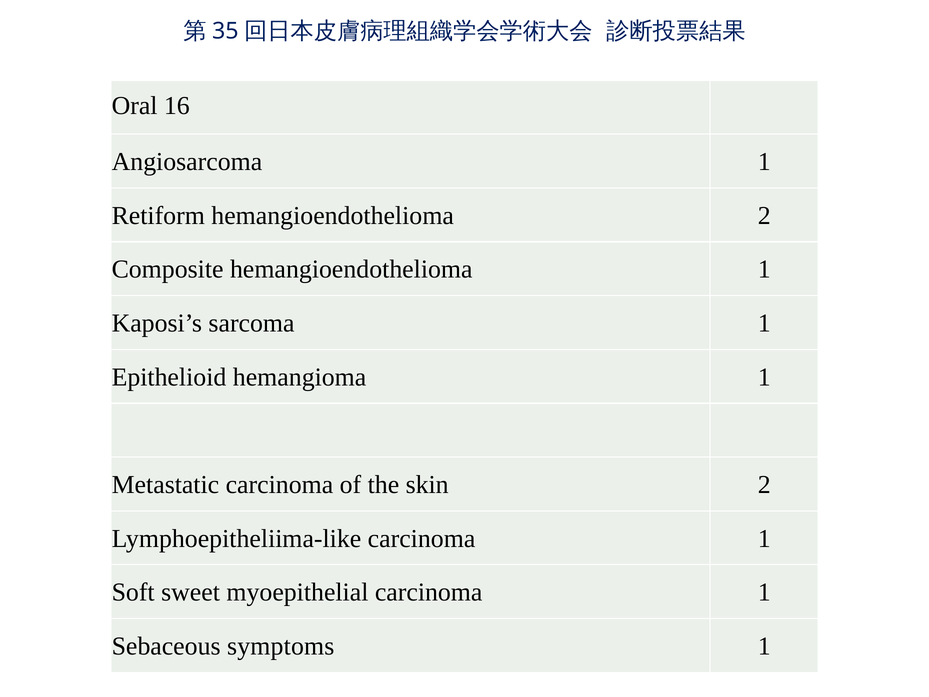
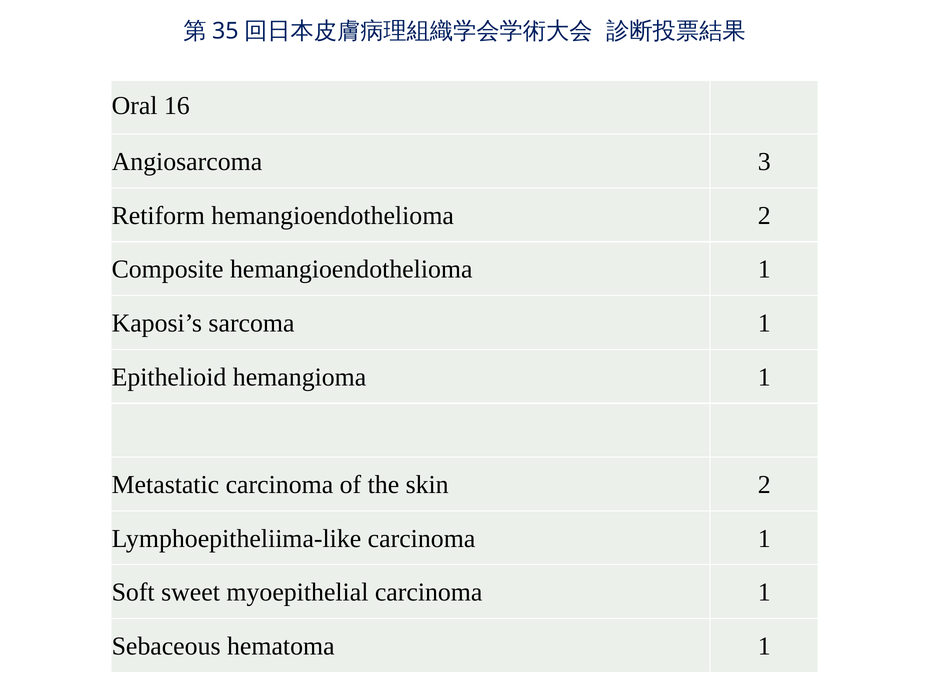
Angiosarcoma 1: 1 -> 3 (764, 162)
symptoms: symptoms -> hematoma (281, 646)
